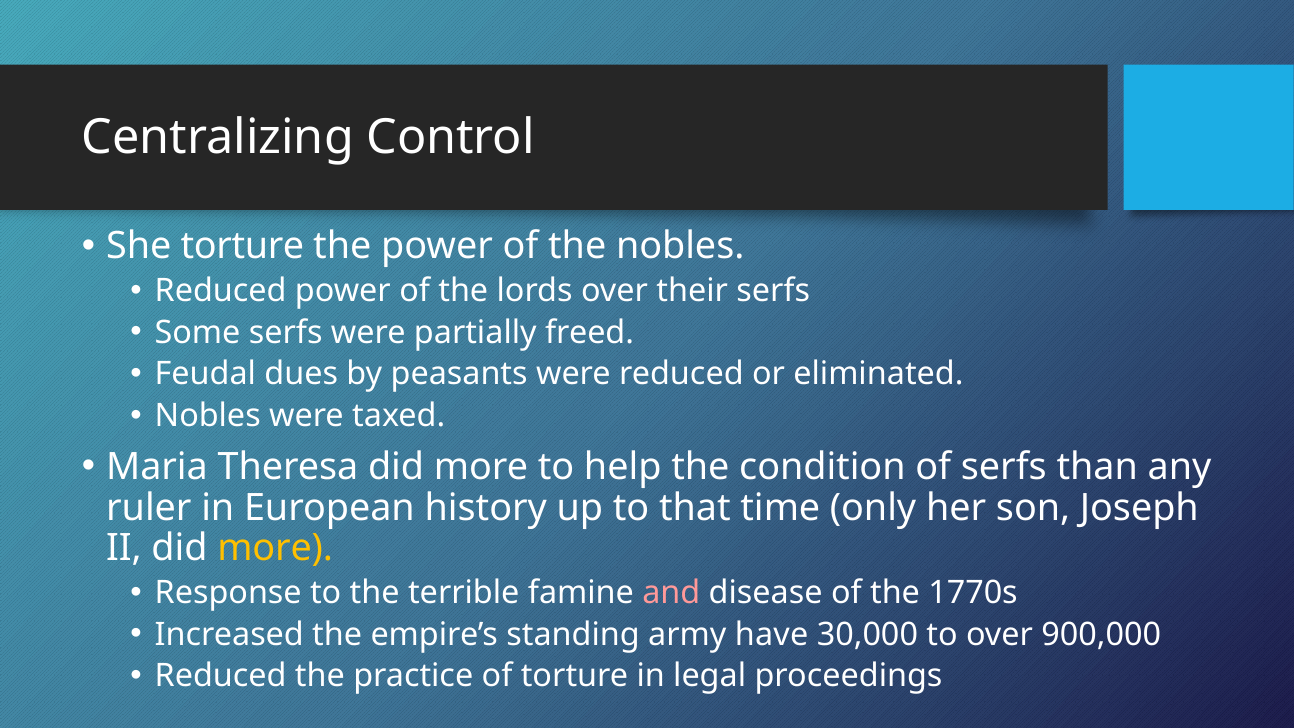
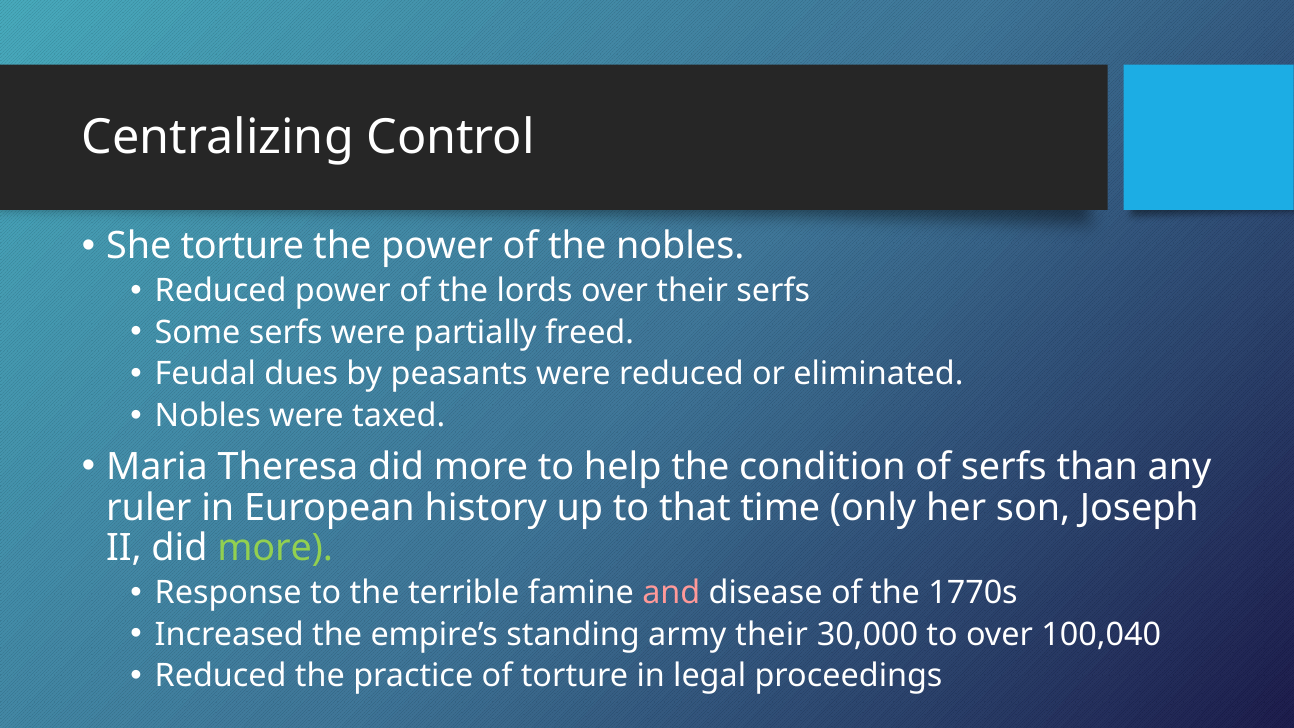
more colour: yellow -> light green (275, 548)
army have: have -> their (772, 634)
900,000: 900,000 -> 100,040 (1101, 634)
